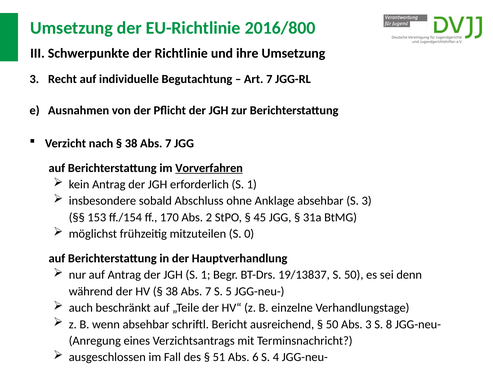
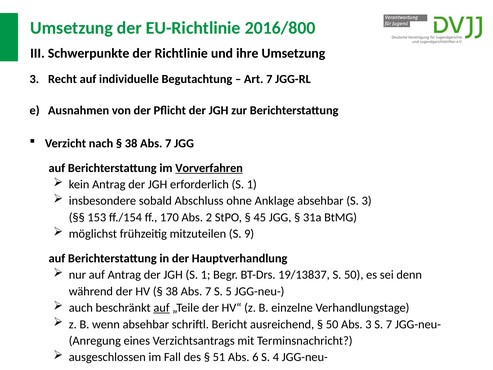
0: 0 -> 9 (249, 234)
auf underline: none -> present (162, 308)
S 8: 8 -> 7 (389, 324)
